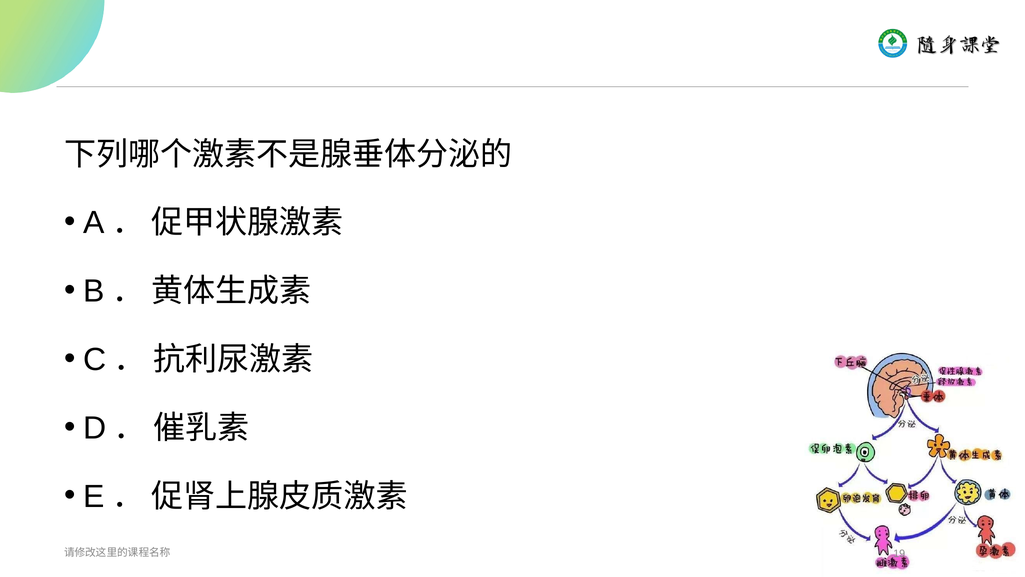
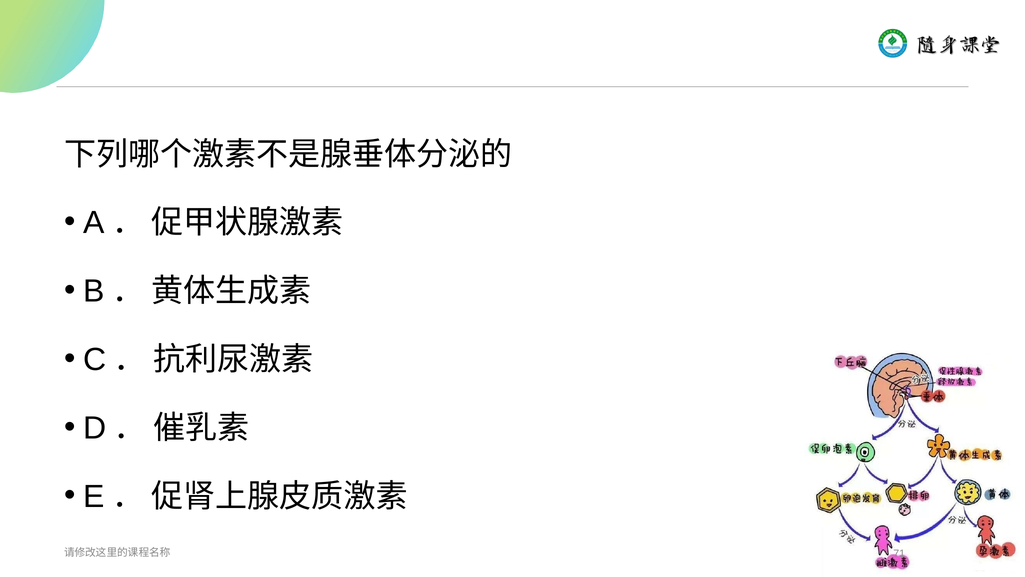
19: 19 -> 71 (899, 553)
